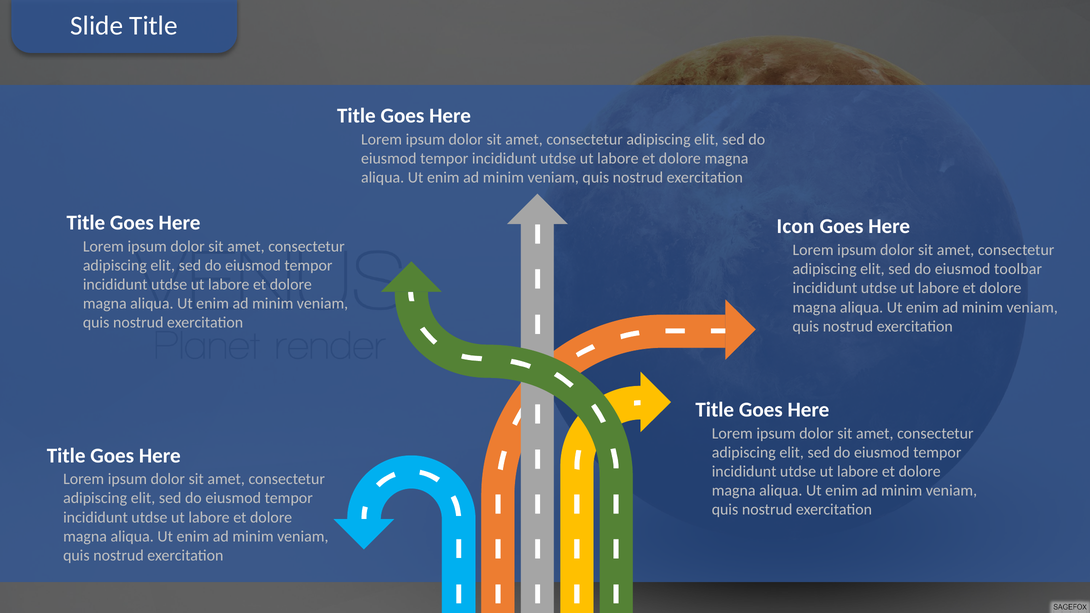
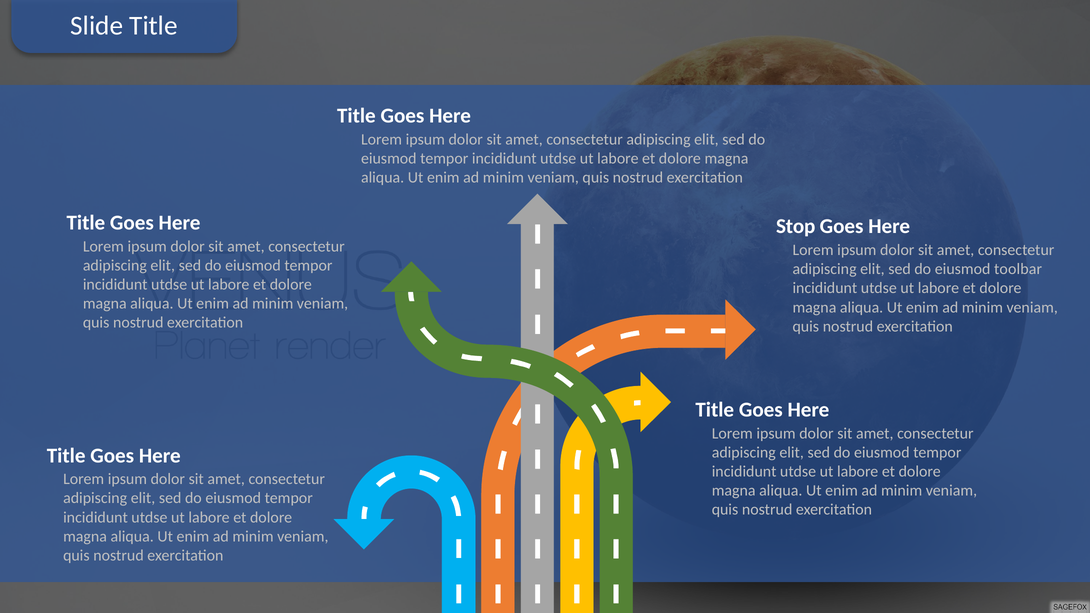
Icon: Icon -> Stop (796, 227)
